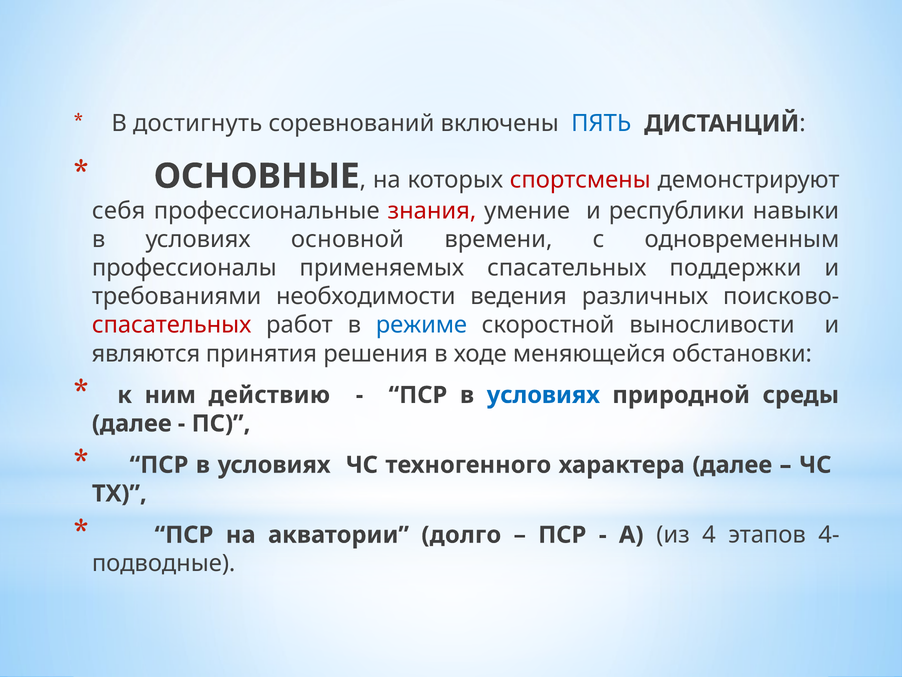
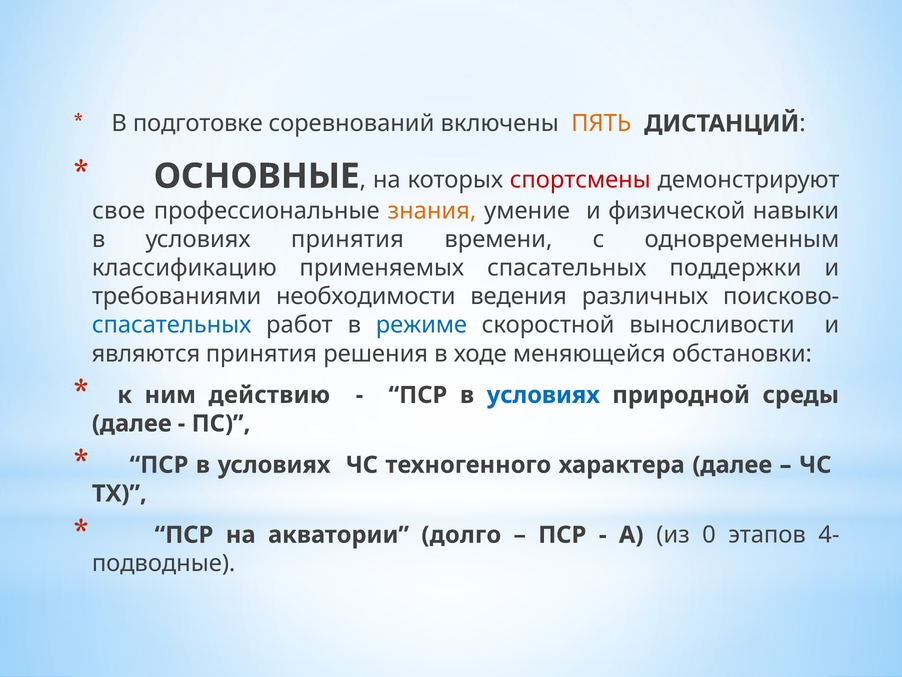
достигнуть: достигнуть -> подготовке (198, 123)
ПЯТЬ colour: blue -> orange (601, 123)
себя: себя -> свое (119, 211)
знания colour: red -> orange (432, 211)
республики: республики -> физической (677, 211)
условиях основной: основной -> принятия (347, 239)
профессионалы: профессионалы -> классификацию (184, 268)
спасательных colour: red -> blue (172, 325)
4: 4 -> 0 (709, 535)
